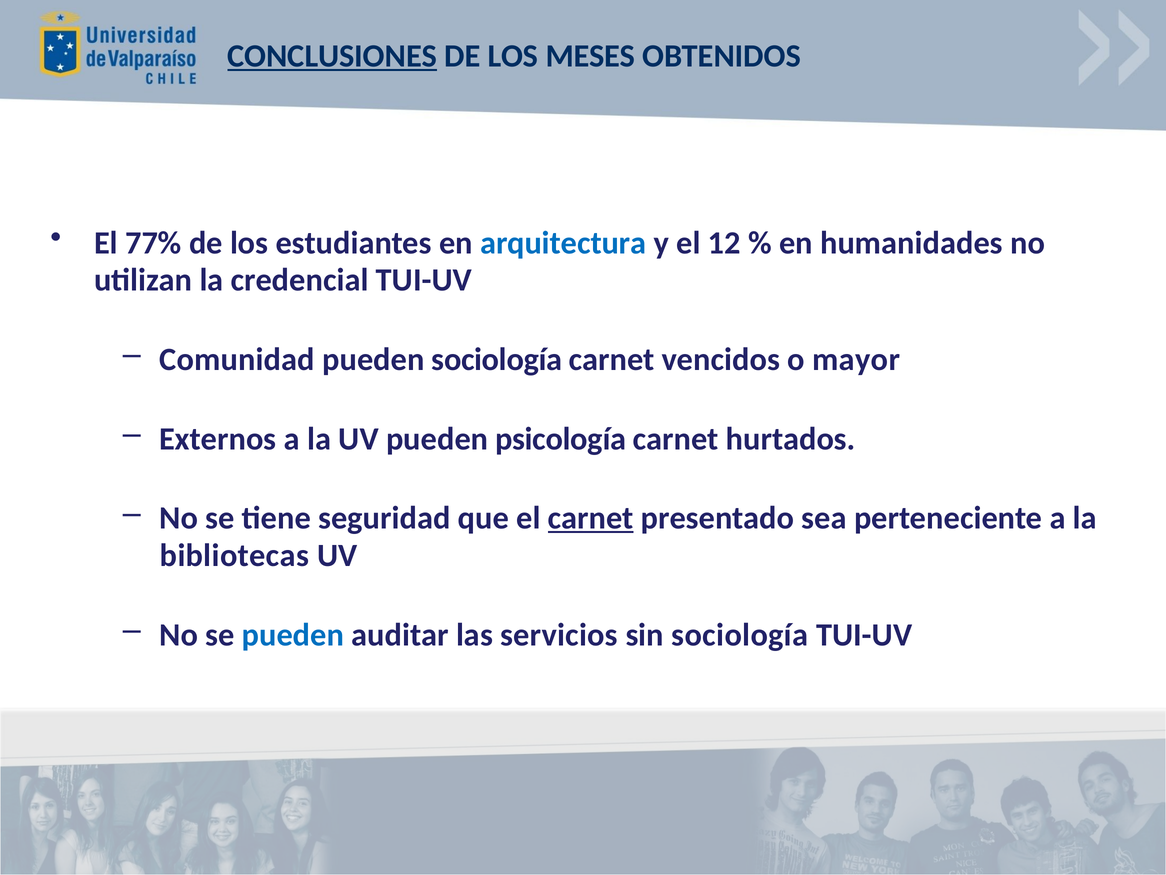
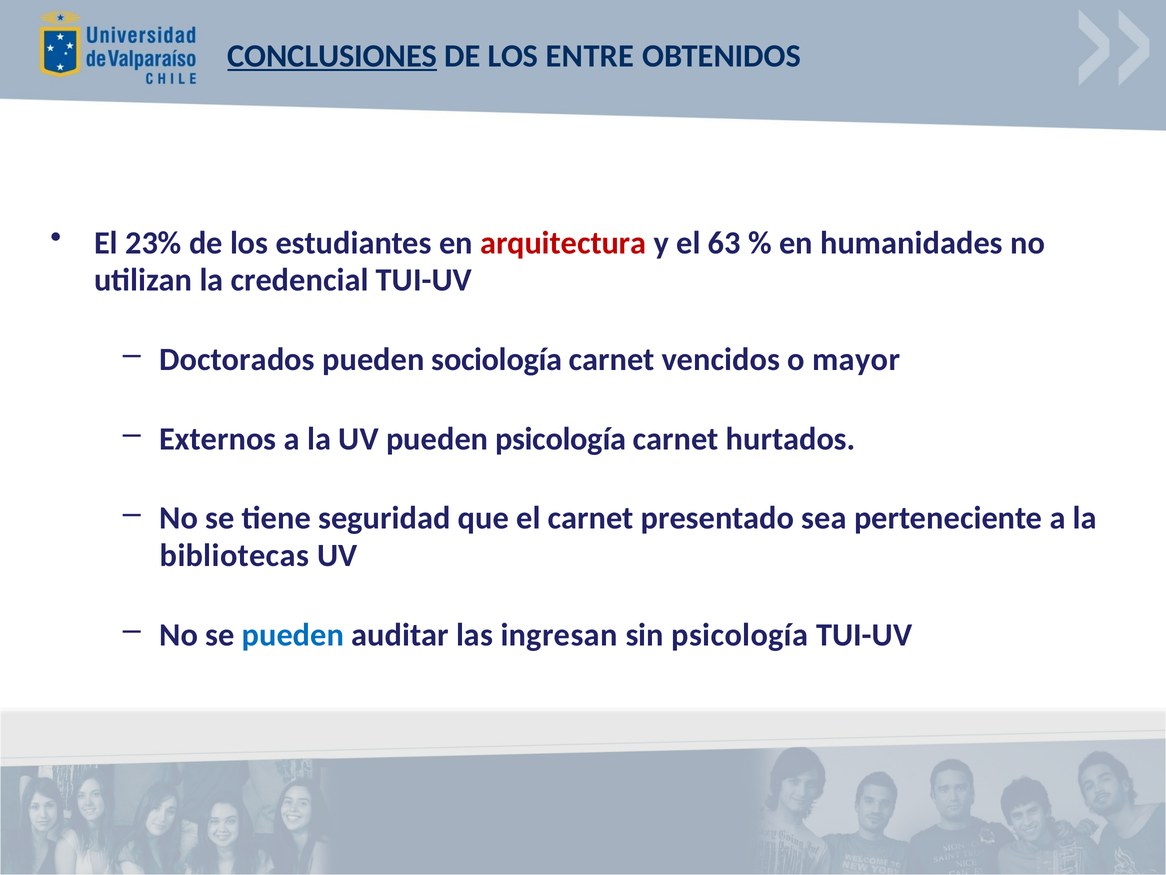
MESES: MESES -> ENTRE (590, 56)
77%: 77% -> 23% (153, 243)
arquitectura colour: blue -> red (563, 243)
12: 12 -> 63 (724, 243)
Comunidad: Comunidad -> Doctorados (237, 359)
carnet underline: present -> none (591, 518)
servicios: servicios -> ingresan (559, 635)
sin sociología: sociología -> psicología (740, 635)
